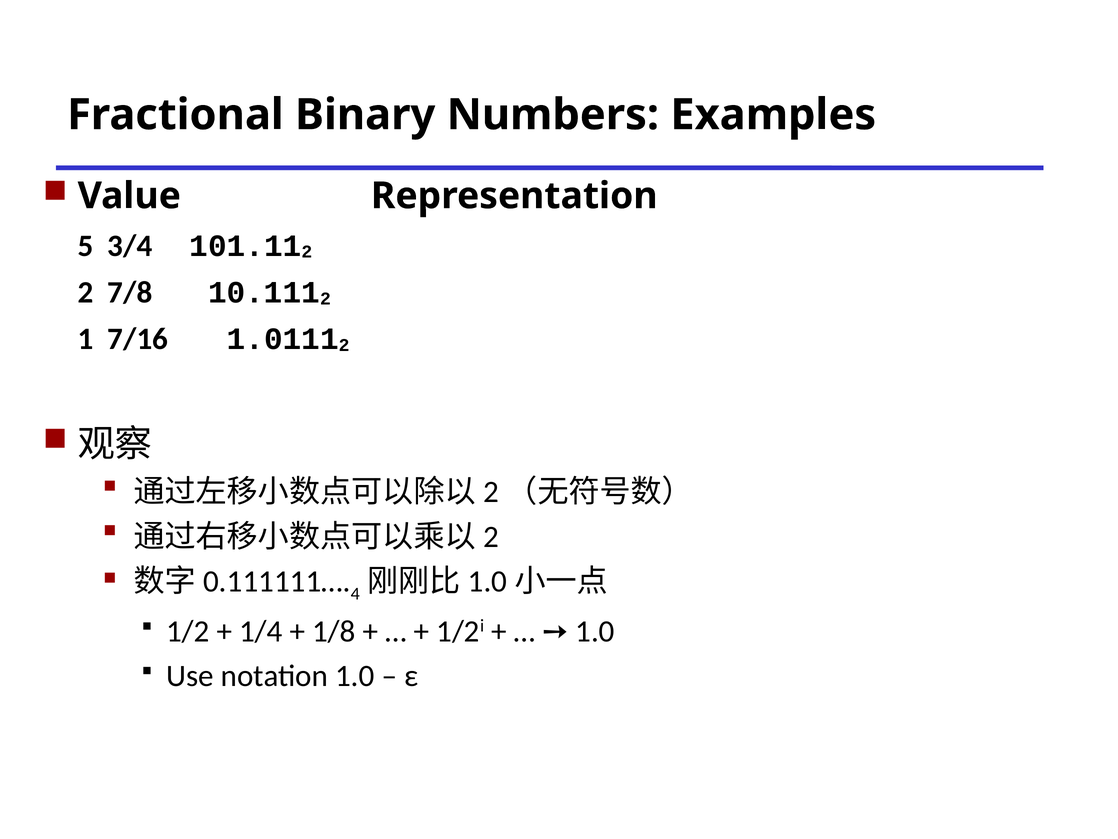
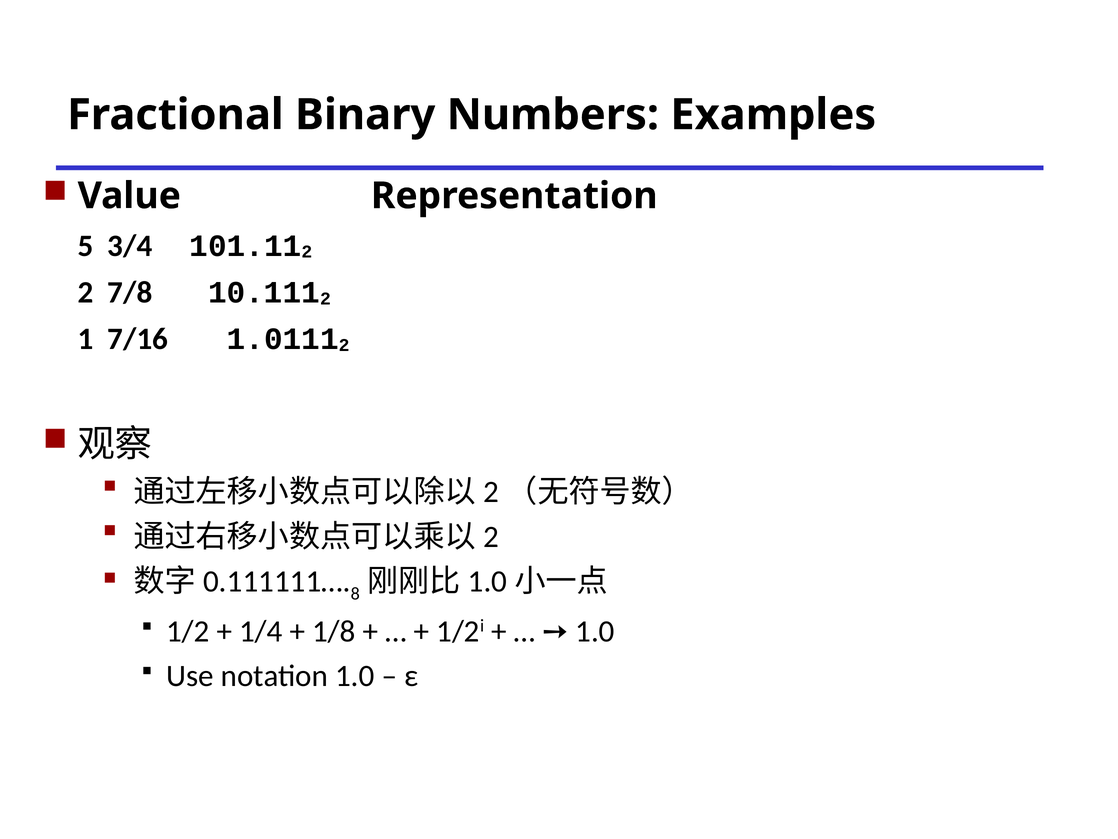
4: 4 -> 8 (355, 593)
